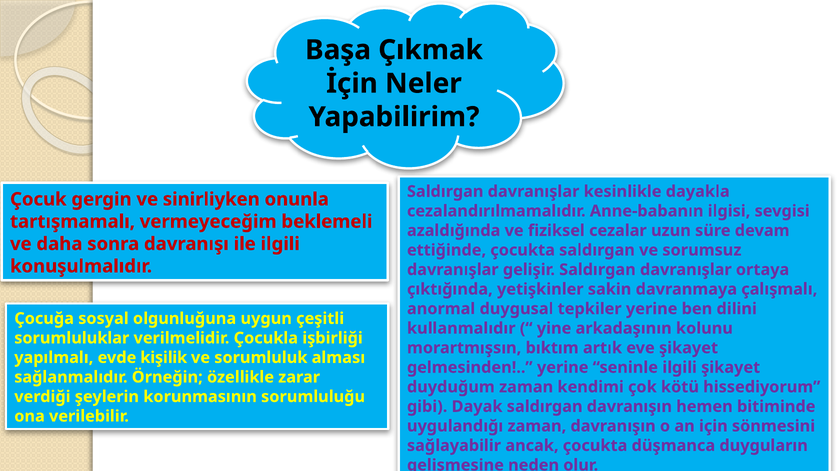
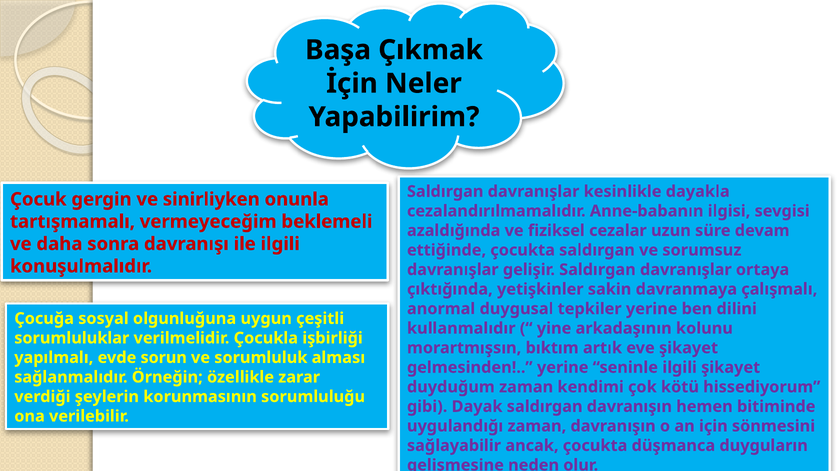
kişilik: kişilik -> sorun (164, 357)
